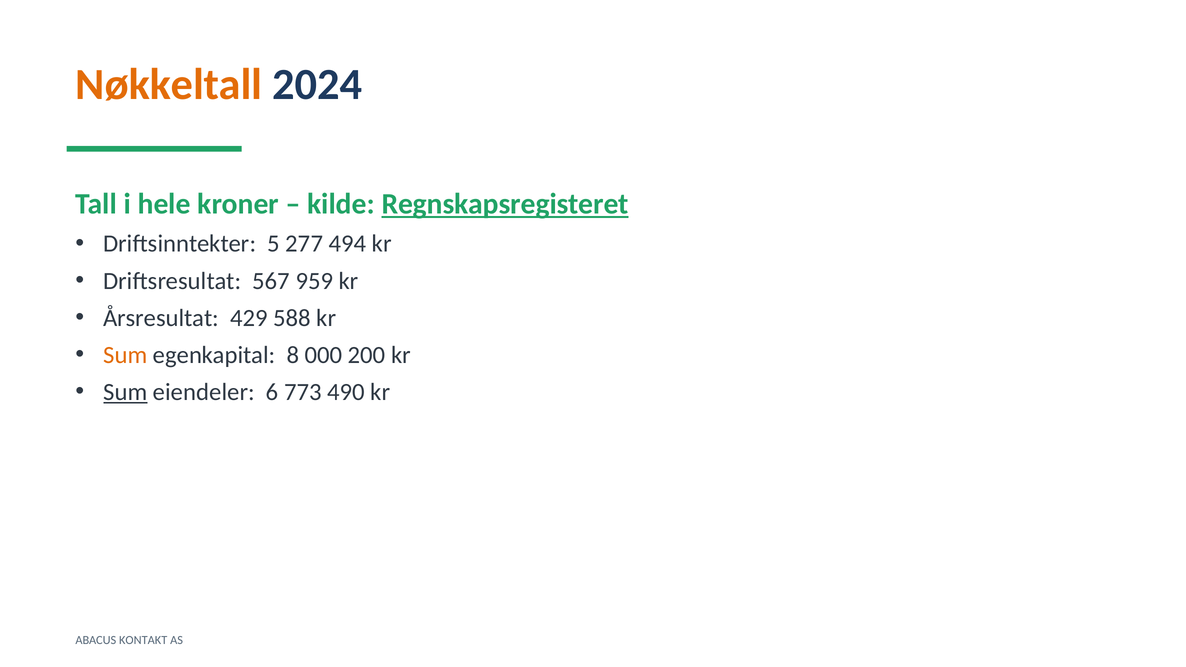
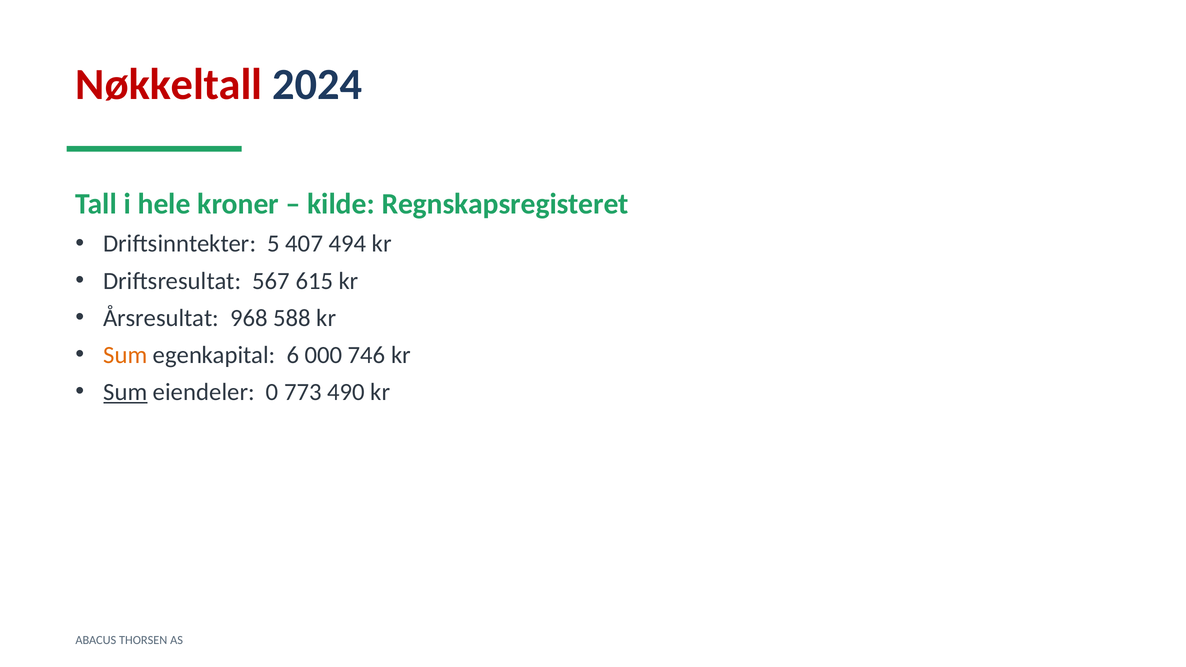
Nøkkeltall colour: orange -> red (169, 85)
Regnskapsregisteret underline: present -> none (505, 204)
277: 277 -> 407 (304, 244)
959: 959 -> 615 (314, 281)
429: 429 -> 968 (249, 318)
8: 8 -> 6 (293, 355)
200: 200 -> 746 (367, 355)
6: 6 -> 0 (272, 392)
KONTAKT: KONTAKT -> THORSEN (143, 640)
